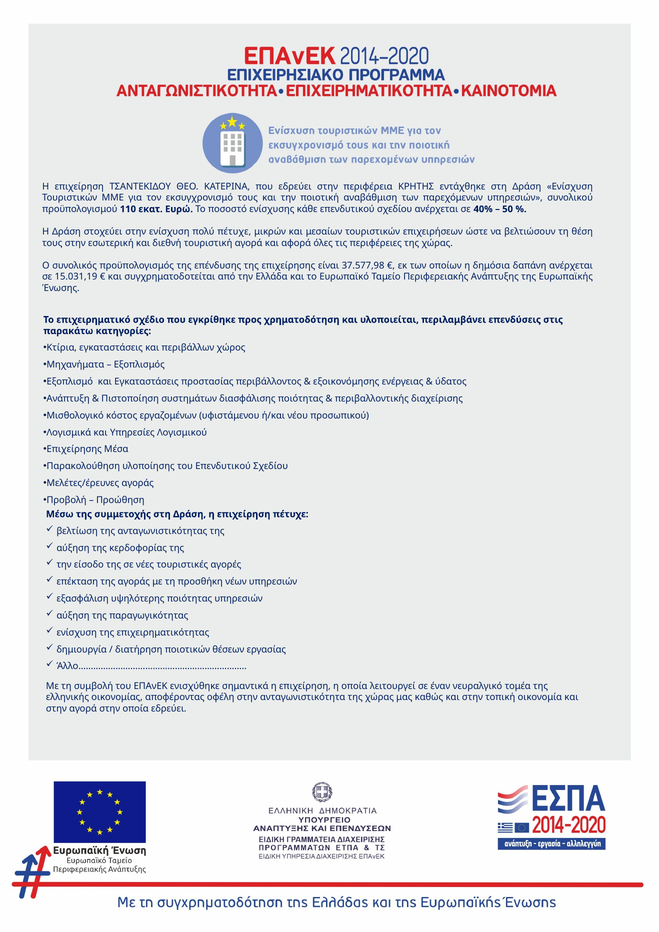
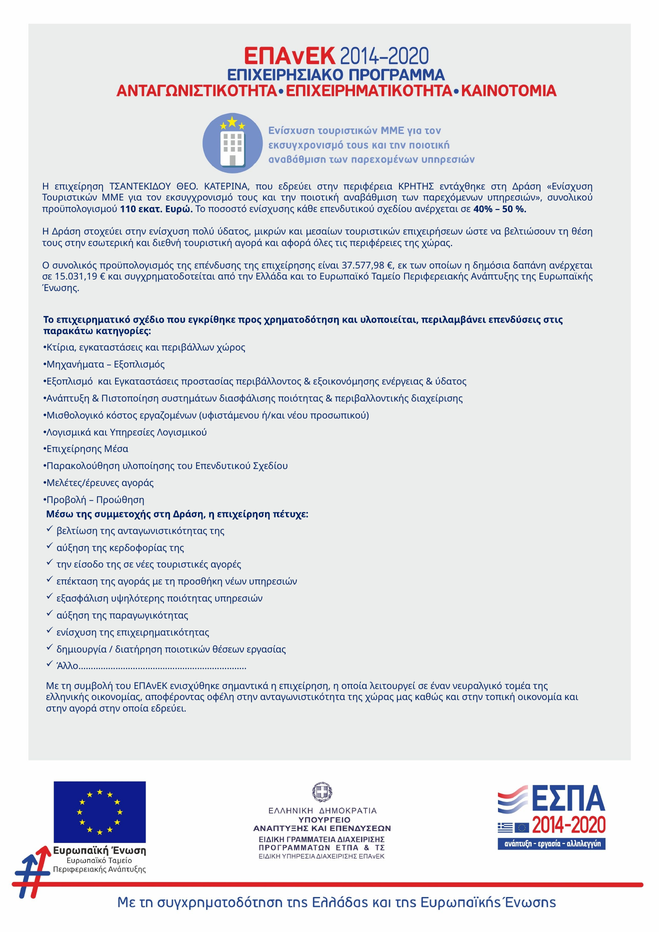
πολύ πέτυχε: πέτυχε -> ύδατος (234, 232)
